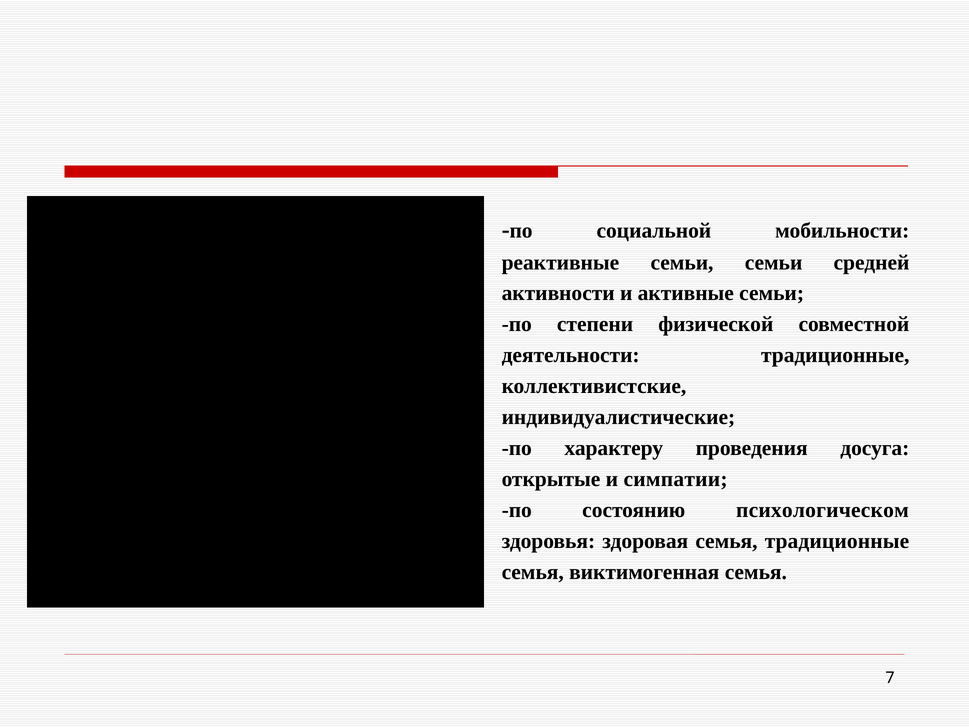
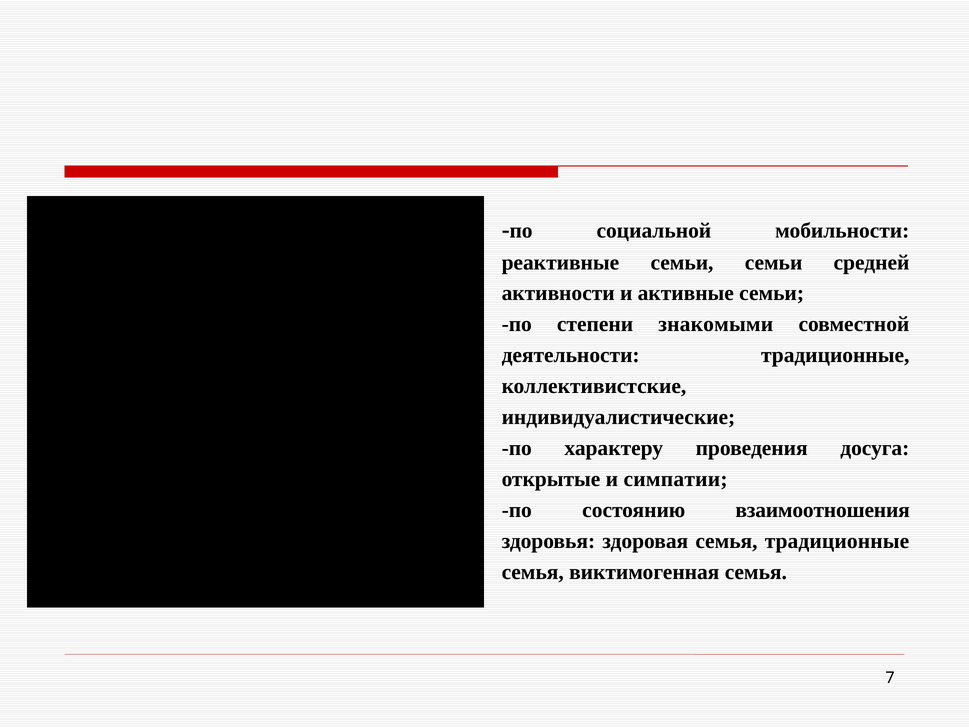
физической: физической -> знакомыми (716, 324)
психологическом: психологическом -> взаимоотношения (823, 510)
